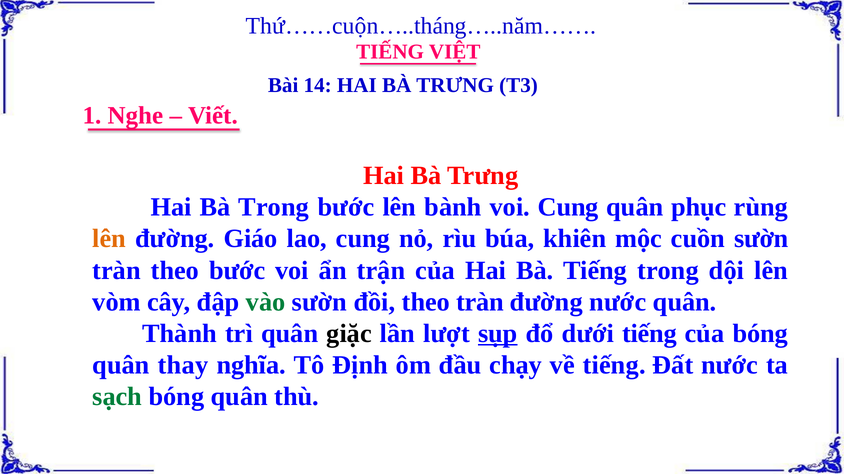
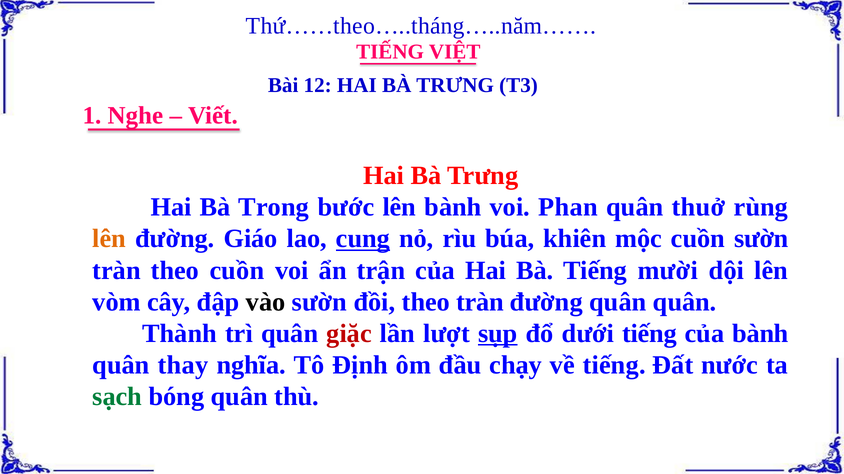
Thứ……cuộn…..tháng…..năm……: Thứ……cuộn…..tháng…..năm…… -> Thứ……theo…..tháng…..năm…… (421, 26)
14: 14 -> 12 (318, 85)
voi Cung: Cung -> Phan (568, 207)
phục: phục -> thuở (699, 207)
cung underline: none -> present (363, 239)
theo bước: bước -> cuồn (237, 270)
Tiếng trong: trong -> mười (668, 270)
vào colour: green -> black (266, 302)
đường nước: nước -> quân (618, 302)
giặc colour: black -> red (349, 334)
của bóng: bóng -> bành (760, 334)
